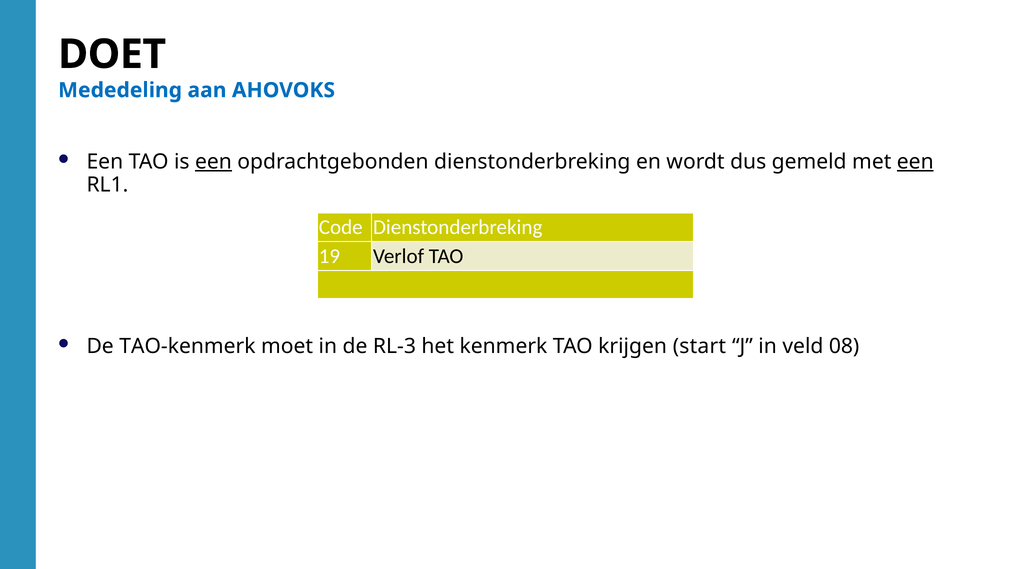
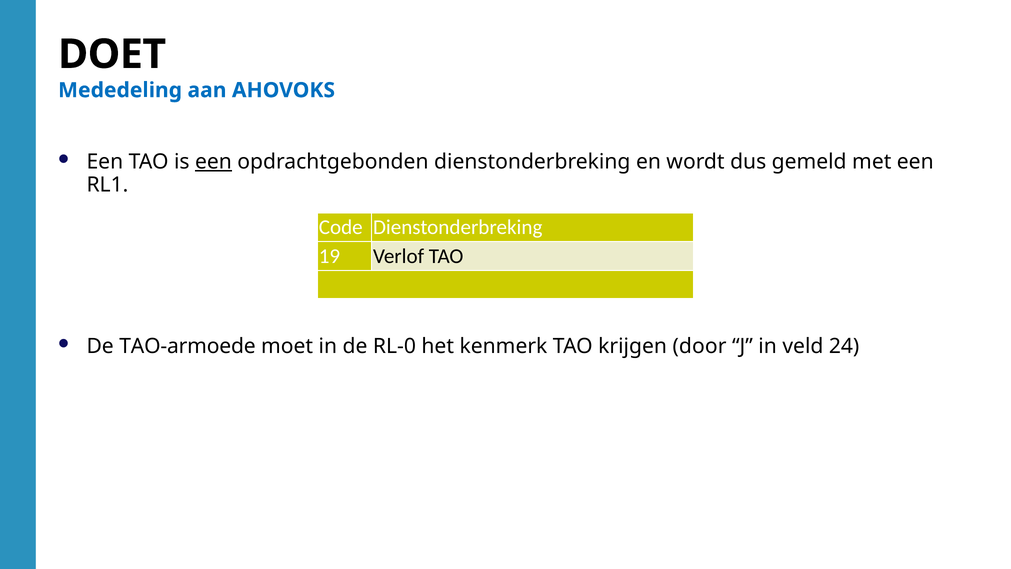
een underline: present -> none (915, 162)
TAO-kenmerk: TAO-kenmerk -> TAO-armoede (188, 346)
RL-3: RL-3 -> RL-0 (394, 346)
start: start -> door (699, 346)
08: 08 -> 24 (844, 346)
